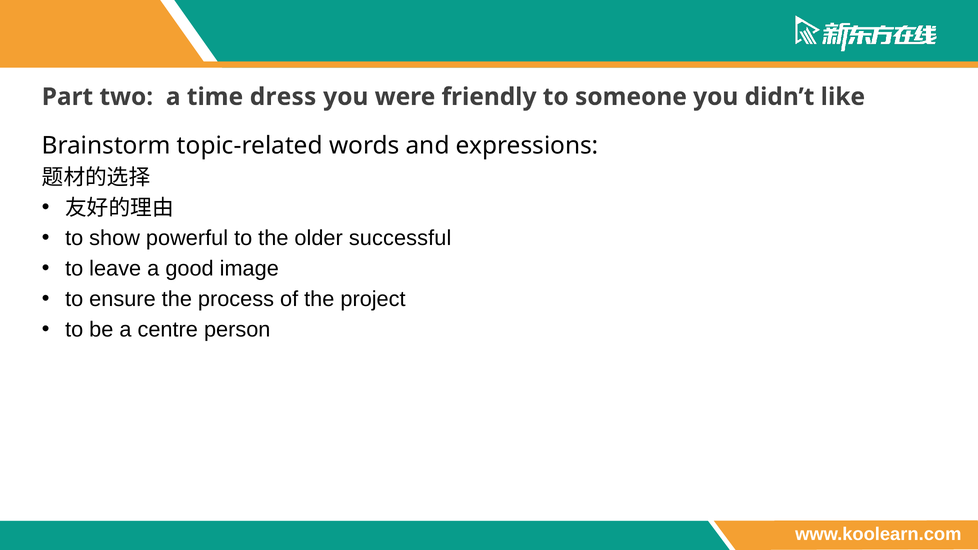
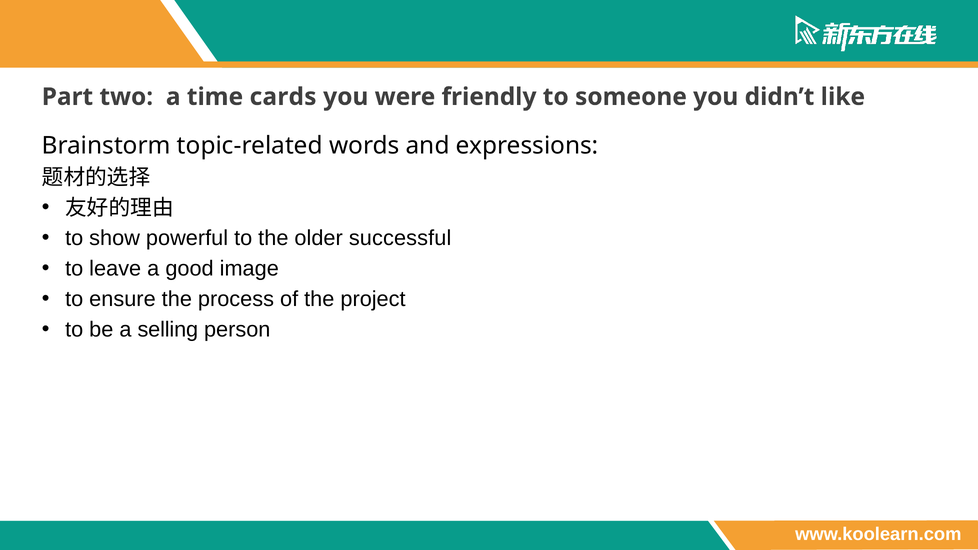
dress: dress -> cards (283, 97)
centre: centre -> selling (168, 330)
